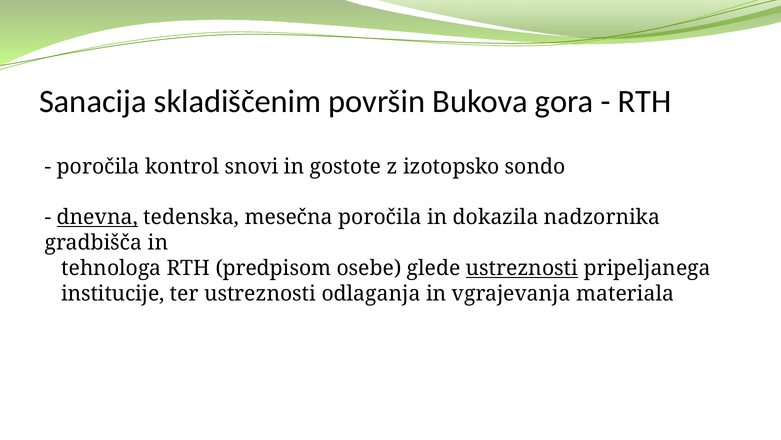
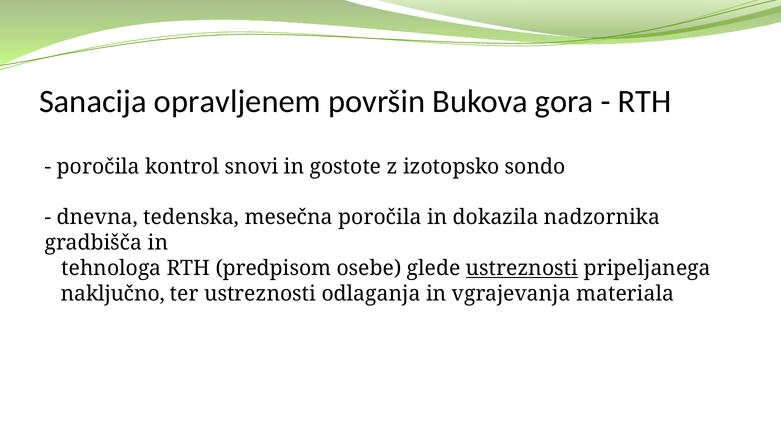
skladiščenim: skladiščenim -> opravljenem (237, 102)
dnevna underline: present -> none (97, 217)
institucije: institucije -> naključno (113, 293)
